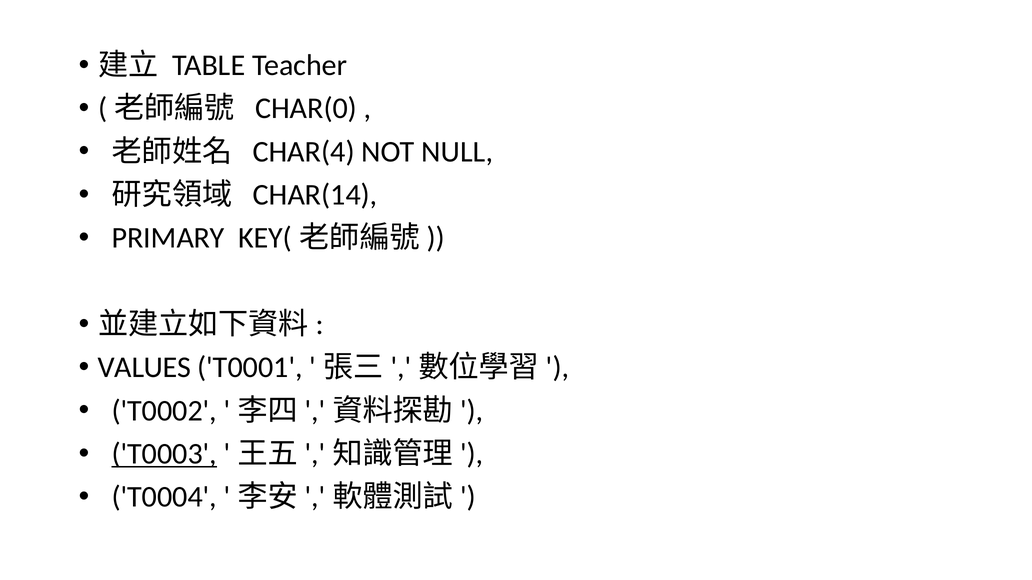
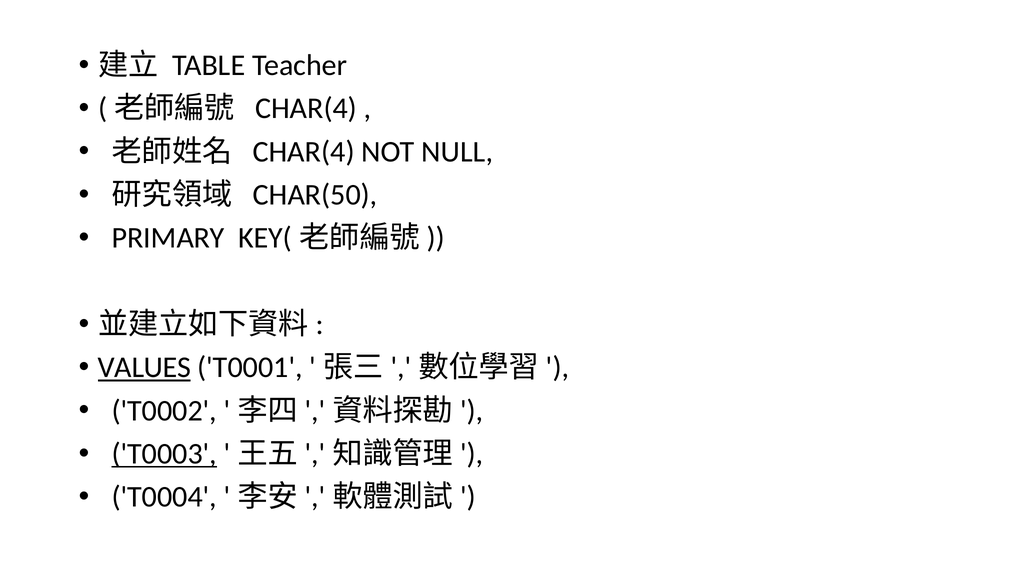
CHAR(0: CHAR(0 -> CHAR(4 (306, 109)
CHAR(14: CHAR(14 -> CHAR(50 (315, 195)
VALUES underline: none -> present (144, 368)
